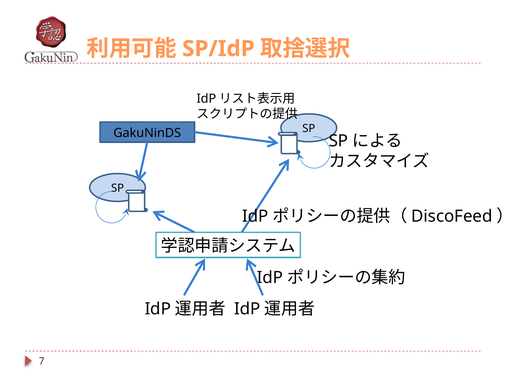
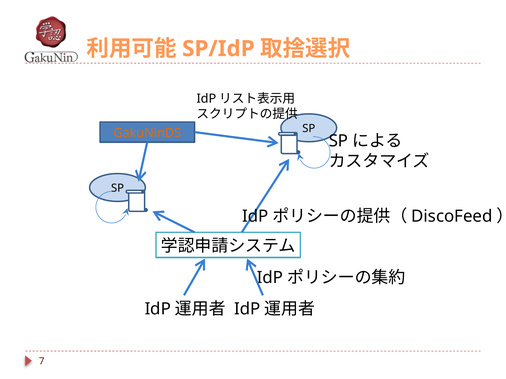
GakuNinDS colour: black -> orange (147, 133)
